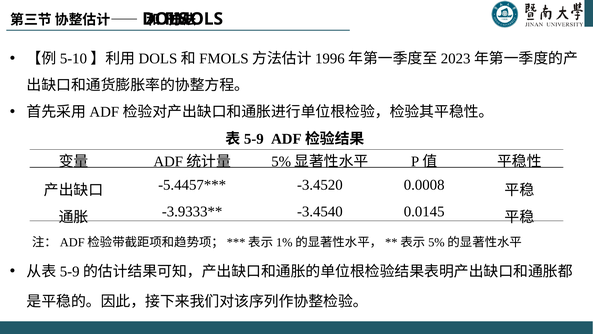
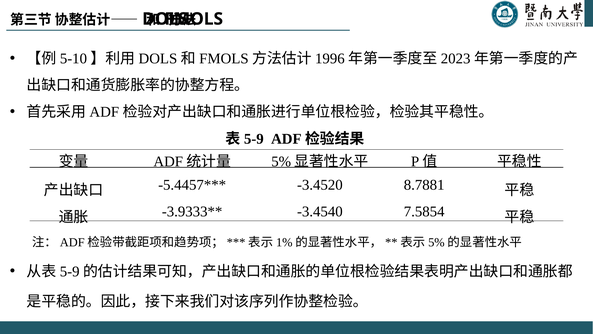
0.0008: 0.0008 -> 8.7881 (424, 185)
0.0145: 0.0145 -> 7.5854 (424, 211)
